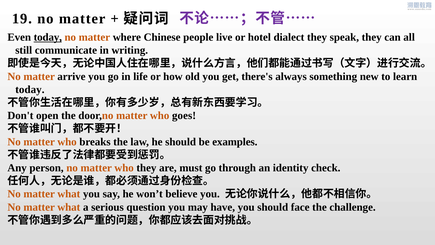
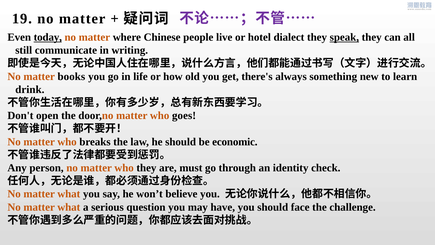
speak underline: none -> present (344, 37)
arrive: arrive -> books (71, 76)
today: today -> drink (30, 89)
examples: examples -> economic (235, 142)
